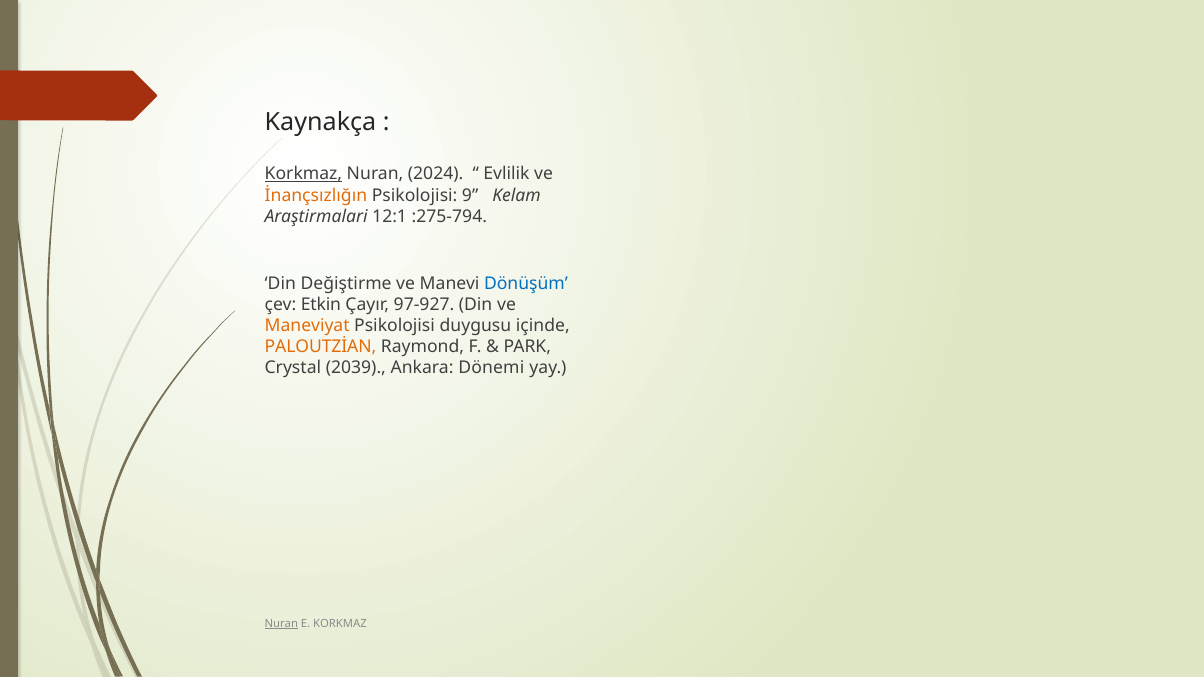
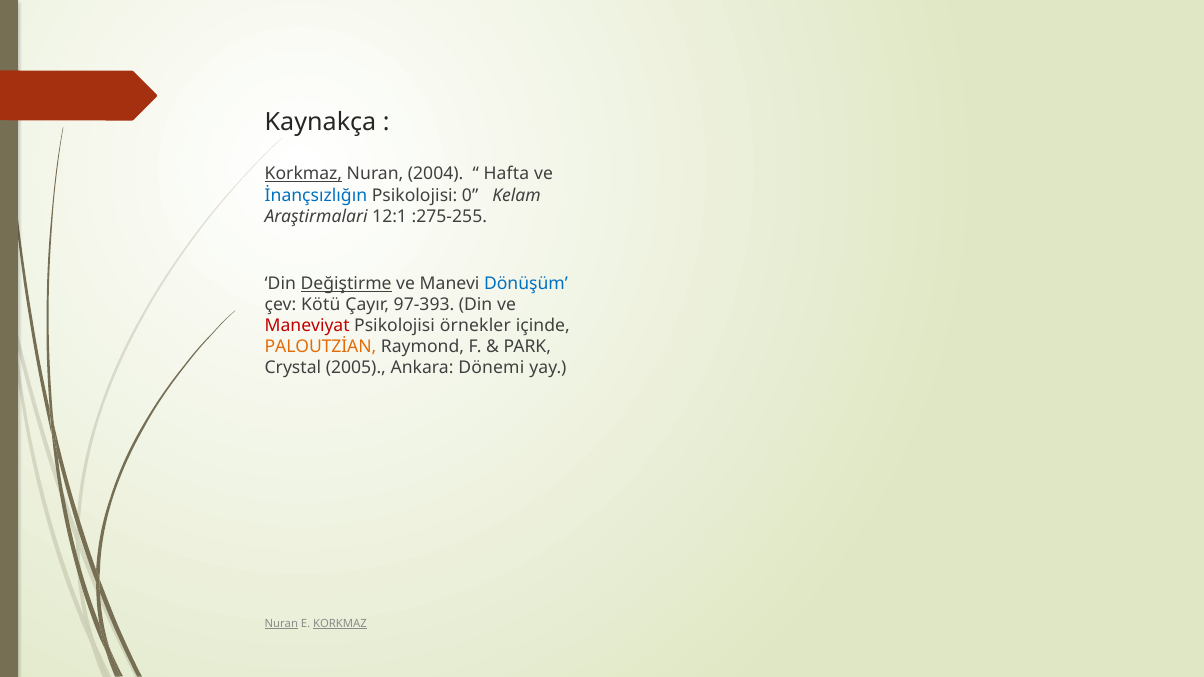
2024: 2024 -> 2004 (436, 174)
Evlilik: Evlilik -> Hafta (506, 174)
İnançsızlığın colour: orange -> blue (316, 195)
9: 9 -> 0 (470, 195)
:275-794: :275-794 -> :275-255 (449, 216)
Değiştirme underline: none -> present (346, 284)
Etkin: Etkin -> Kötü (321, 305)
97-927: 97-927 -> 97-393 (424, 305)
Maneviyat colour: orange -> red (307, 326)
duygusu: duygusu -> örnekler (475, 326)
2039: 2039 -> 2005 (356, 368)
KORKMAZ underline: none -> present (340, 624)
